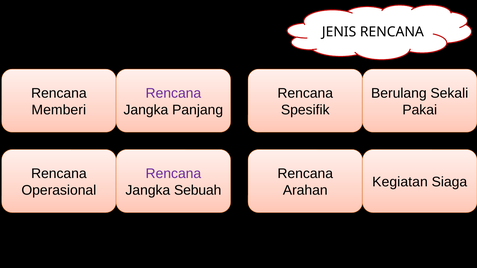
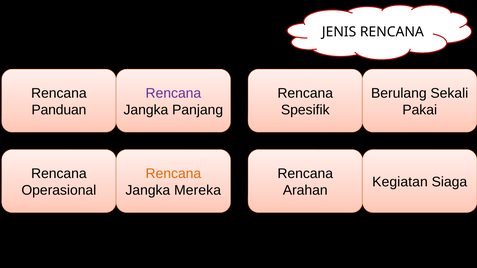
Memberi: Memberi -> Panduan (59, 110)
Rencana colour: purple -> orange (173, 174)
Sebuah: Sebuah -> Mereka (198, 191)
